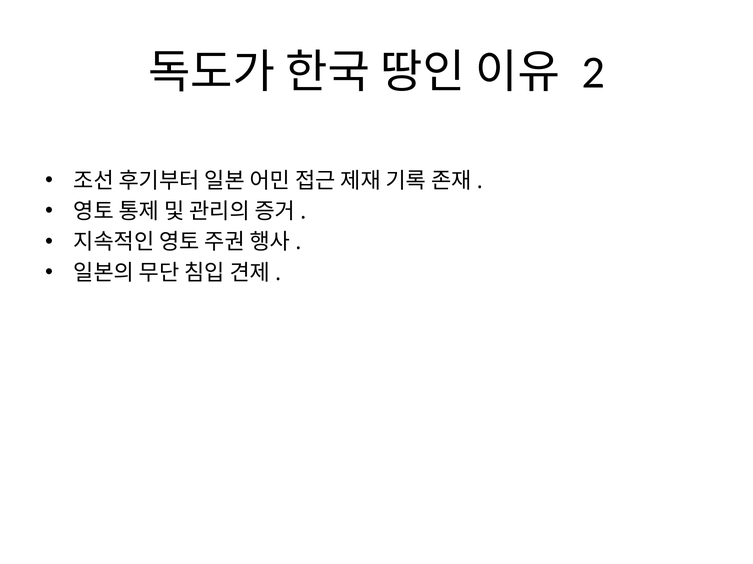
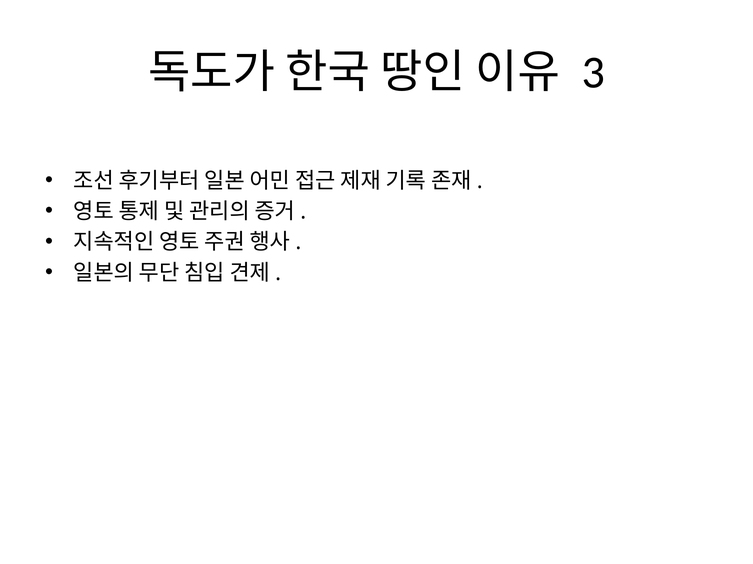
2: 2 -> 3 (593, 73)
